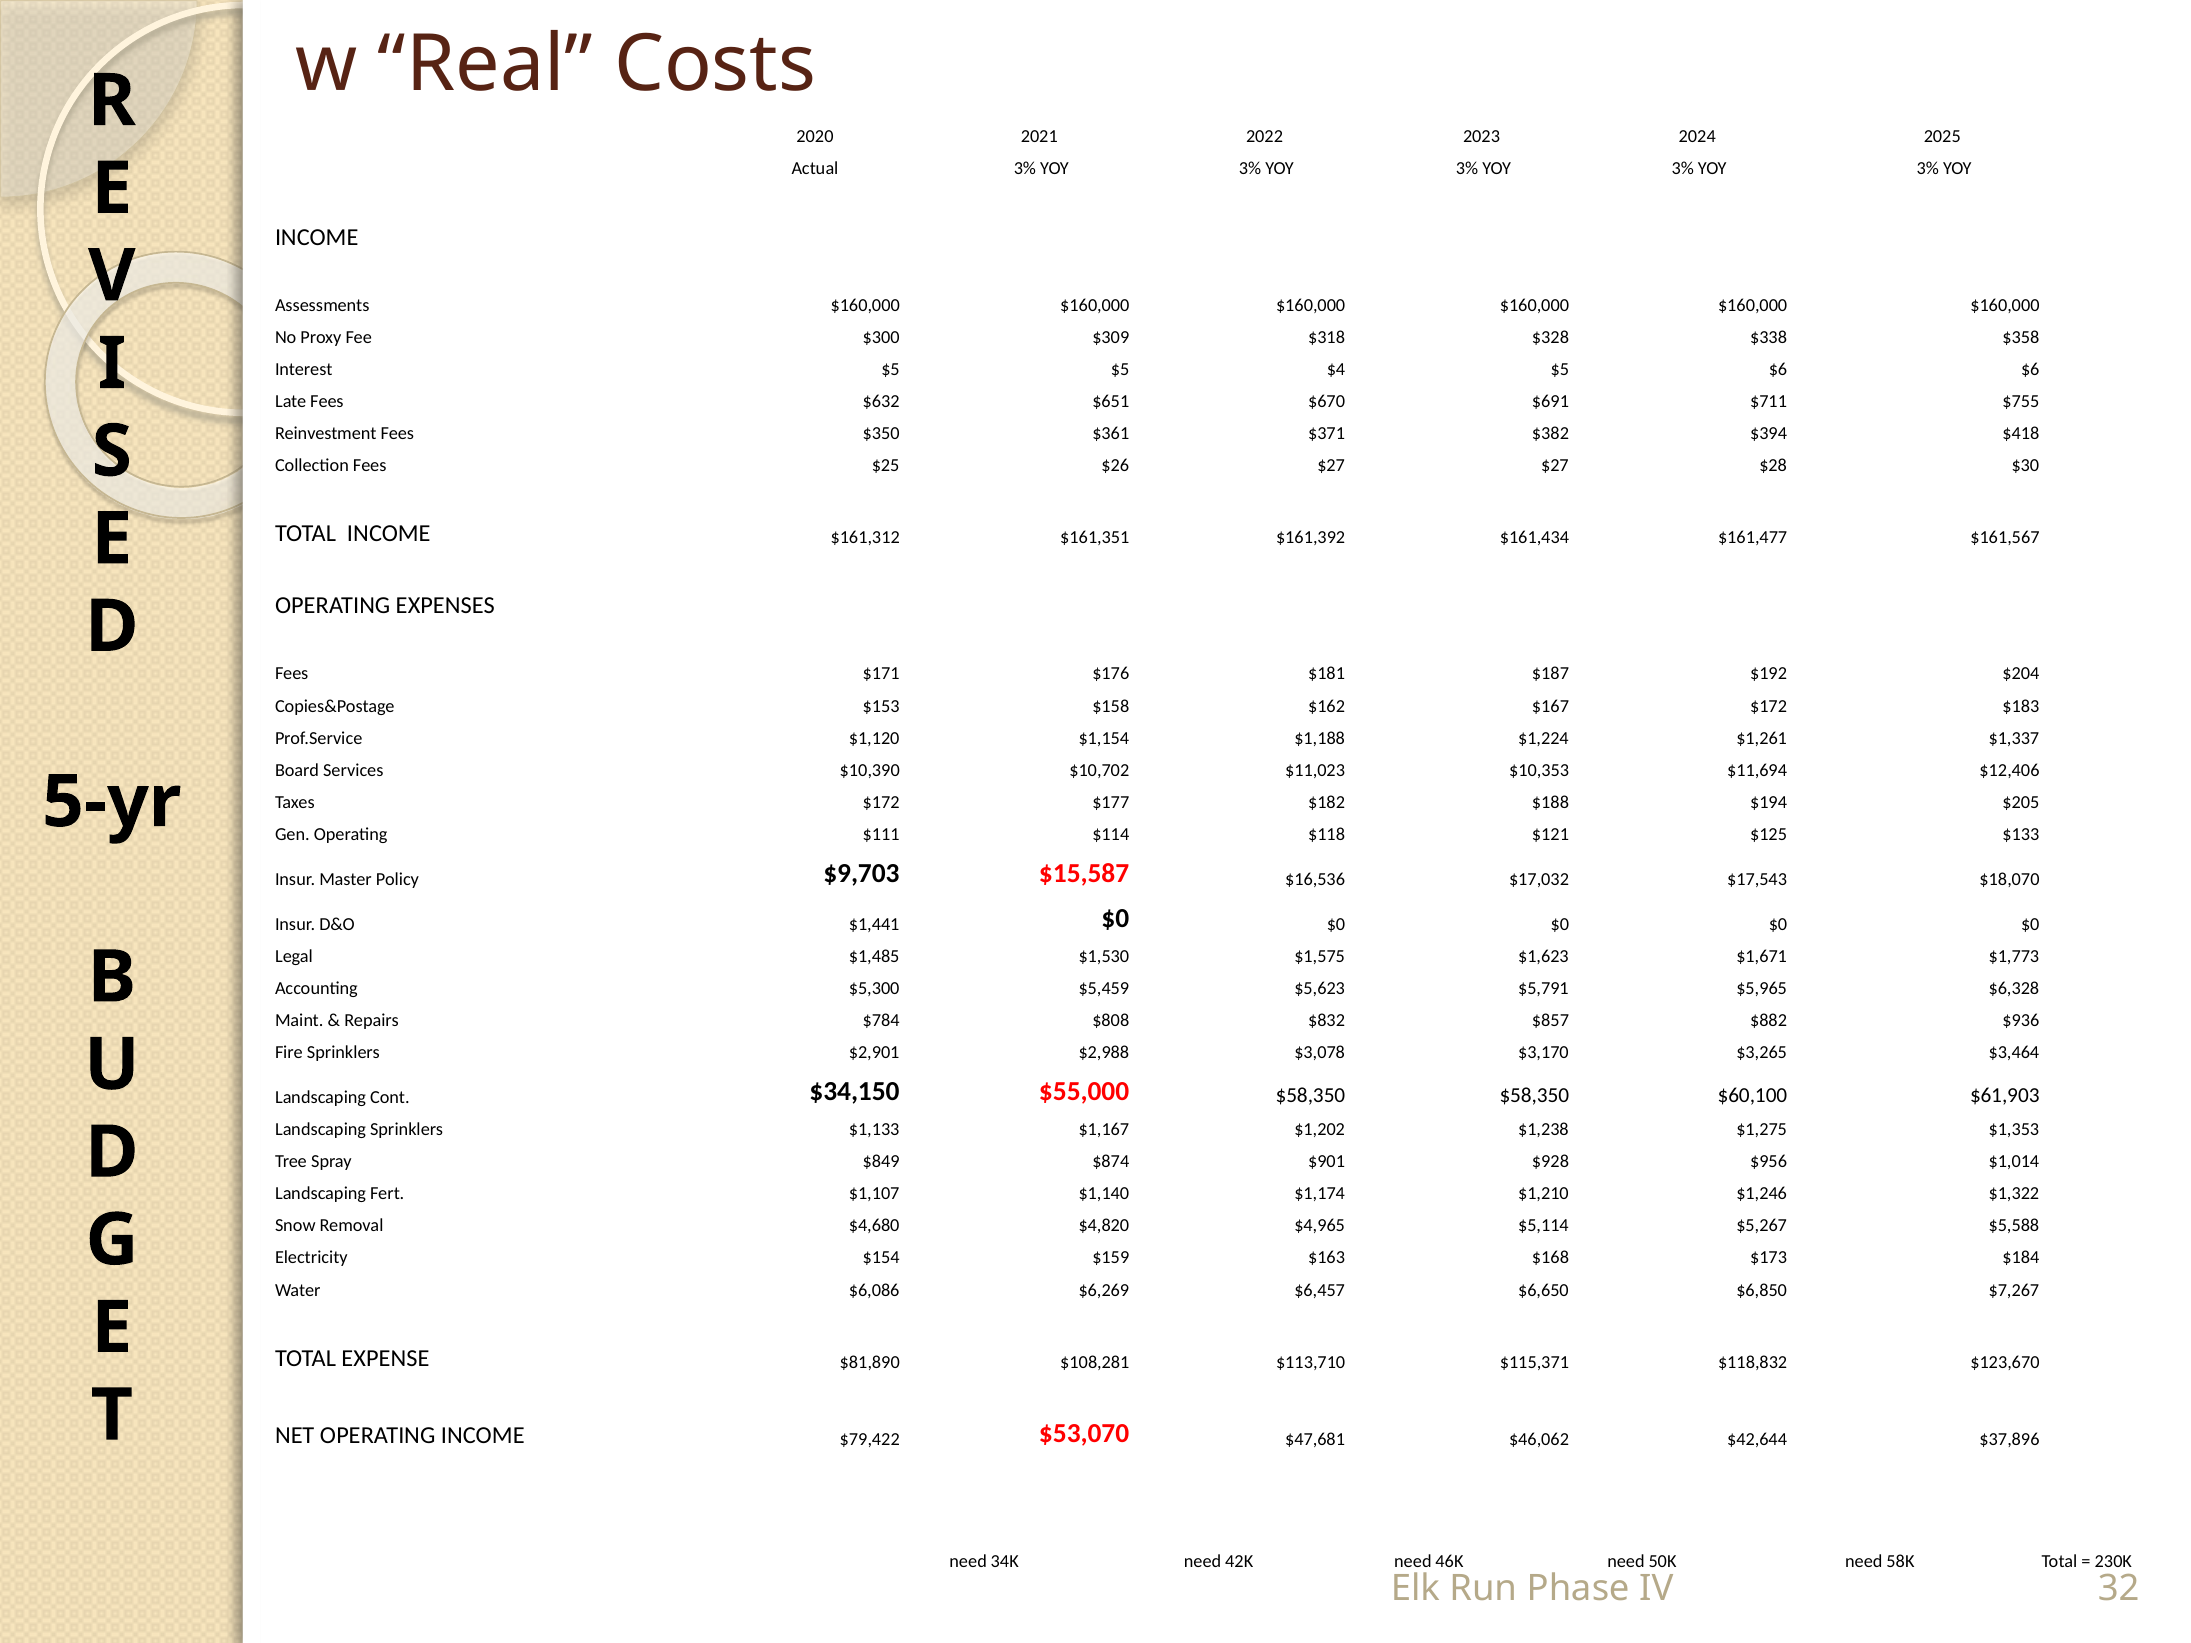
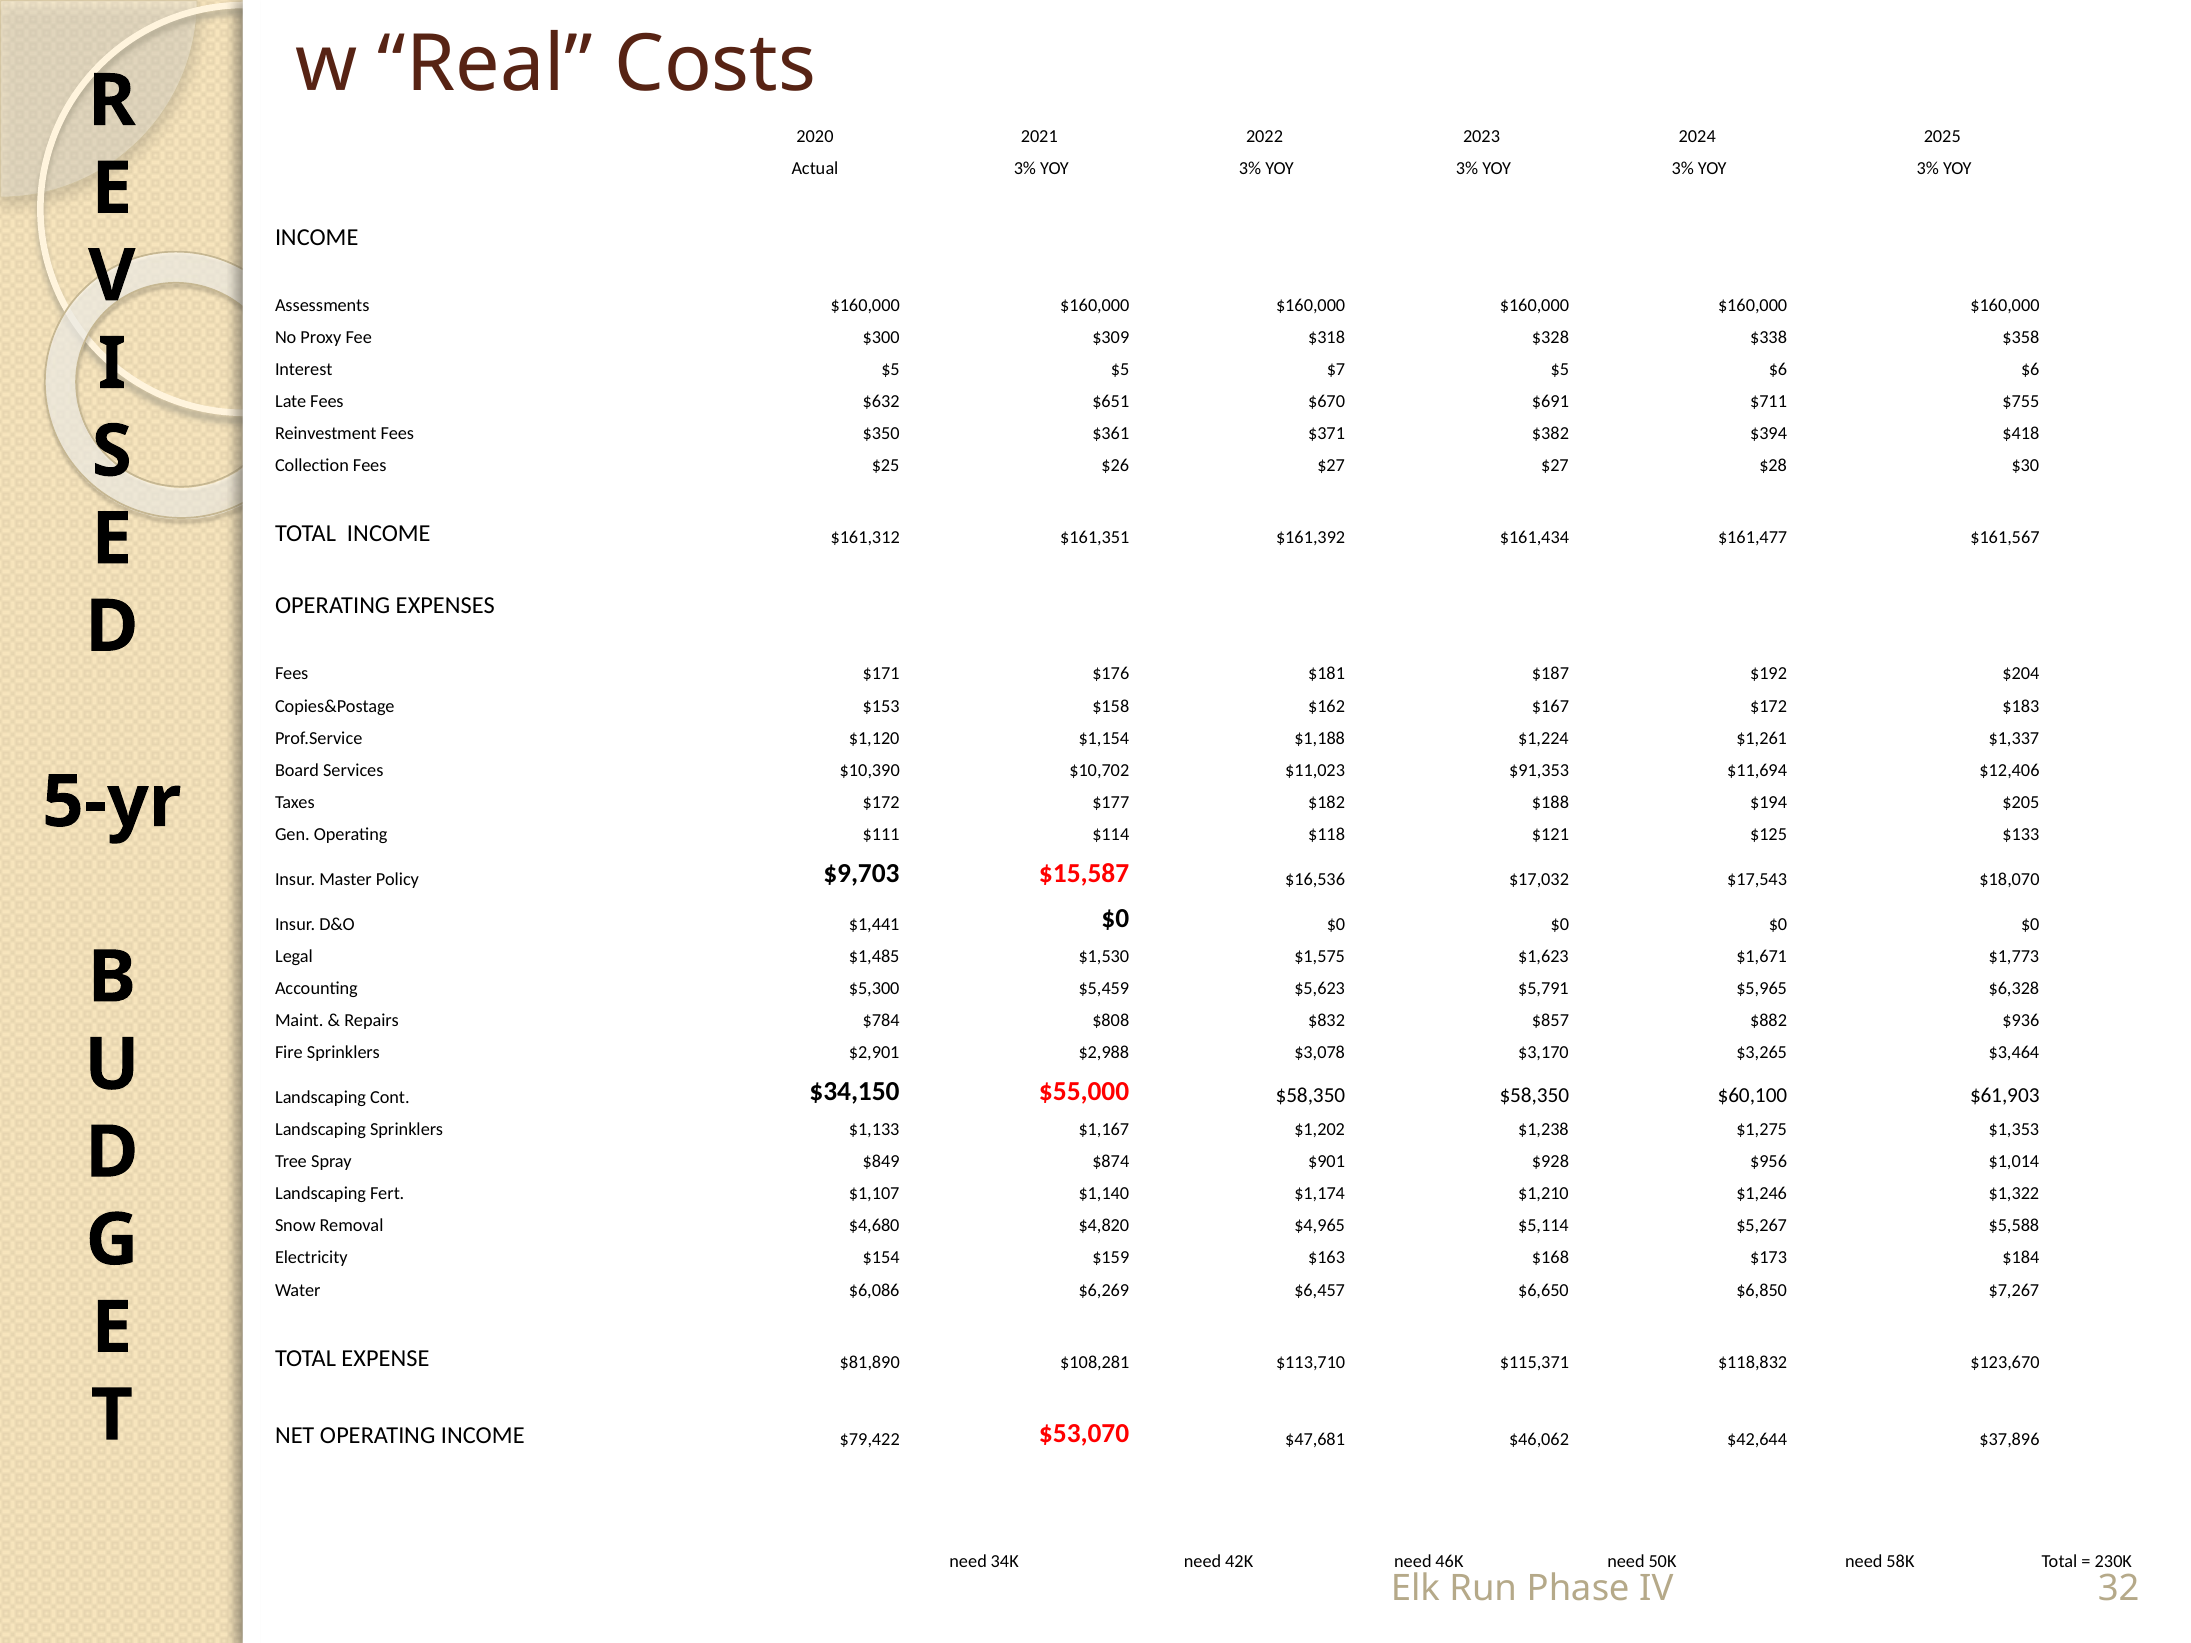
$4: $4 -> $7 (1336, 369)
$10,353: $10,353 -> $91,353 (1539, 770)
